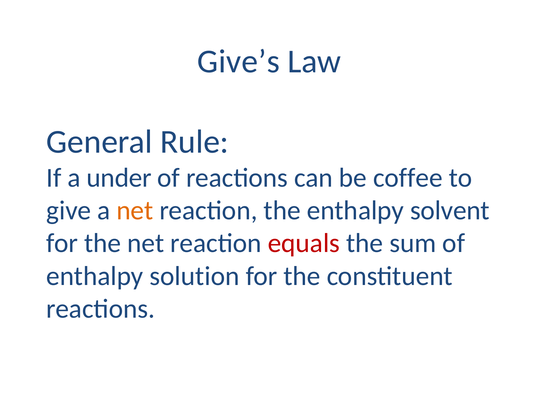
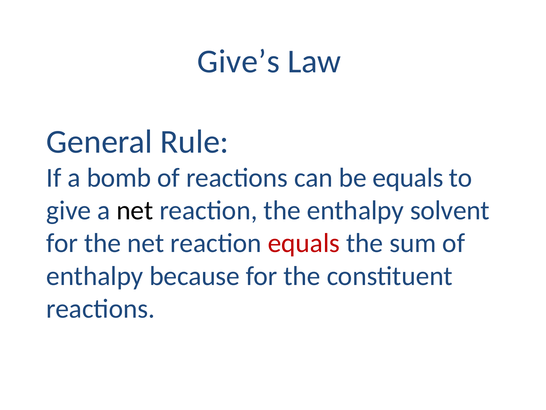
under: under -> bomb (119, 177)
be coffee: coffee -> equals (408, 177)
net colour: orange -> black (135, 210)
solution: solution -> because (195, 276)
